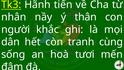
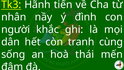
thân: thân -> đình (86, 17)
tươi: tươi -> thái (85, 54)
